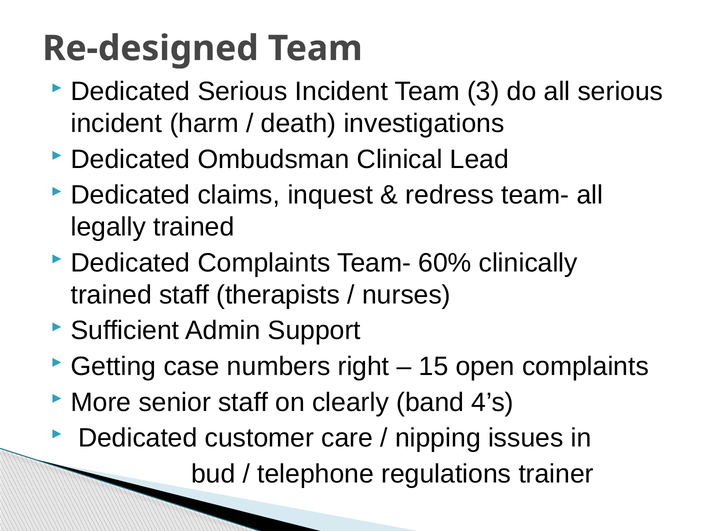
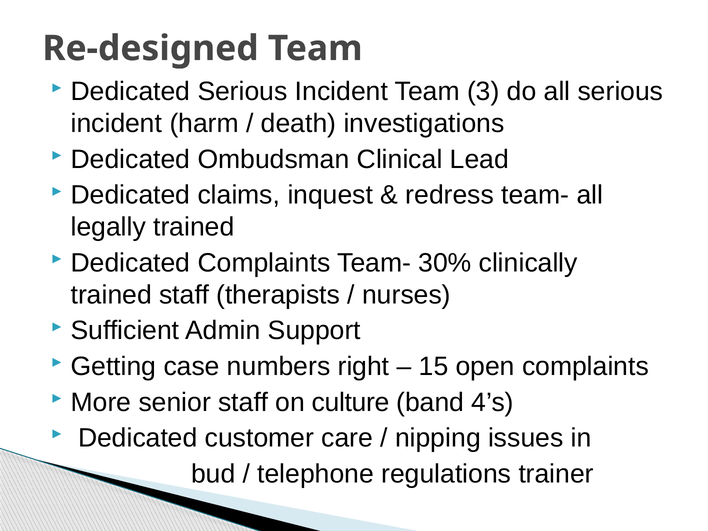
60%: 60% -> 30% (445, 263)
clearly: clearly -> culture (351, 402)
